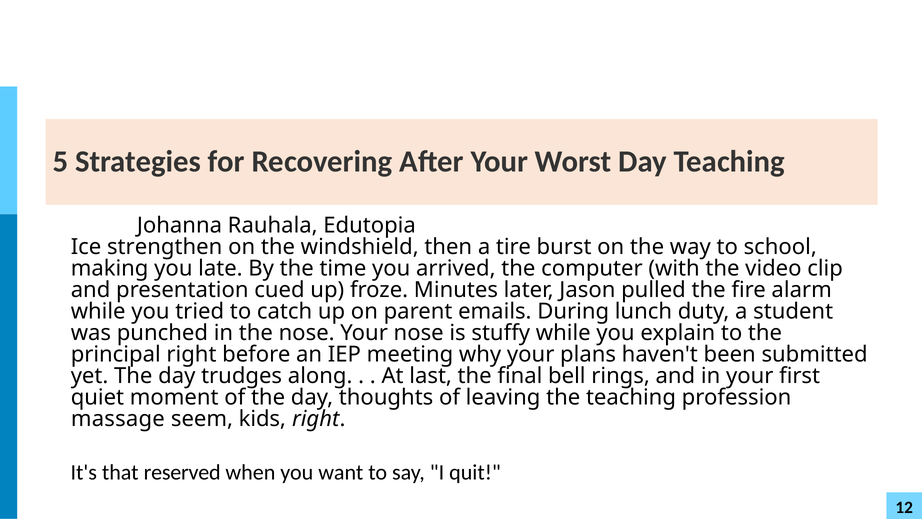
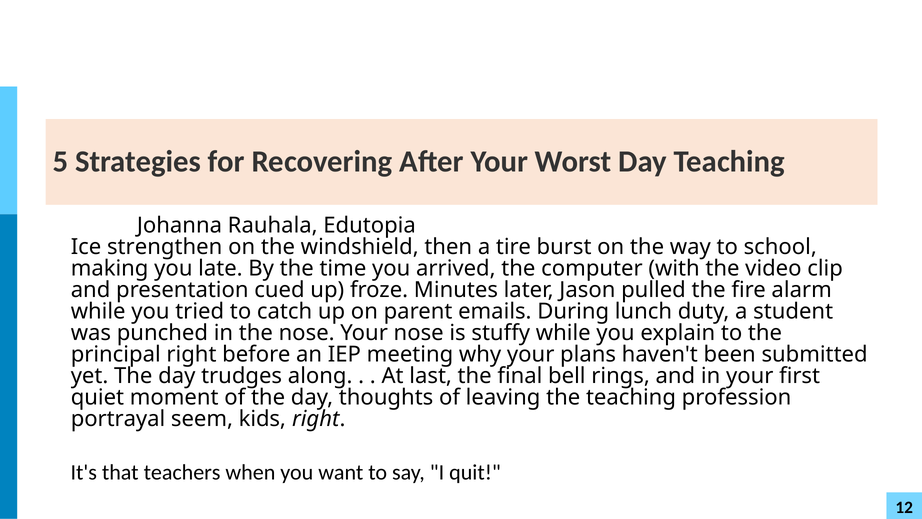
massage: massage -> portrayal (118, 418)
reserved: reserved -> teachers (182, 472)
